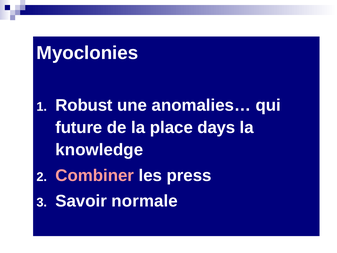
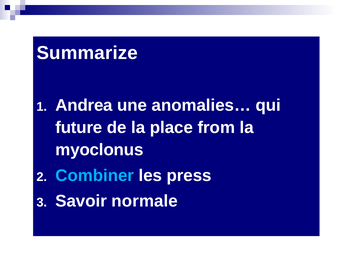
Myoclonies: Myoclonies -> Summarize (87, 53)
Robust: Robust -> Andrea (84, 105)
days: days -> from (216, 127)
knowledge: knowledge -> myoclonus (99, 150)
Combiner colour: pink -> light blue (95, 175)
